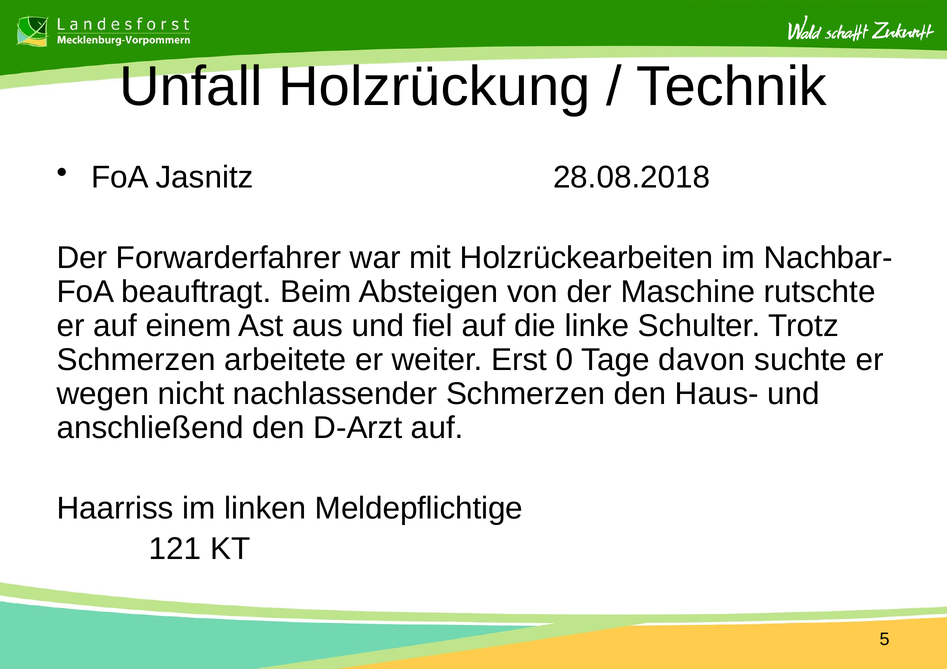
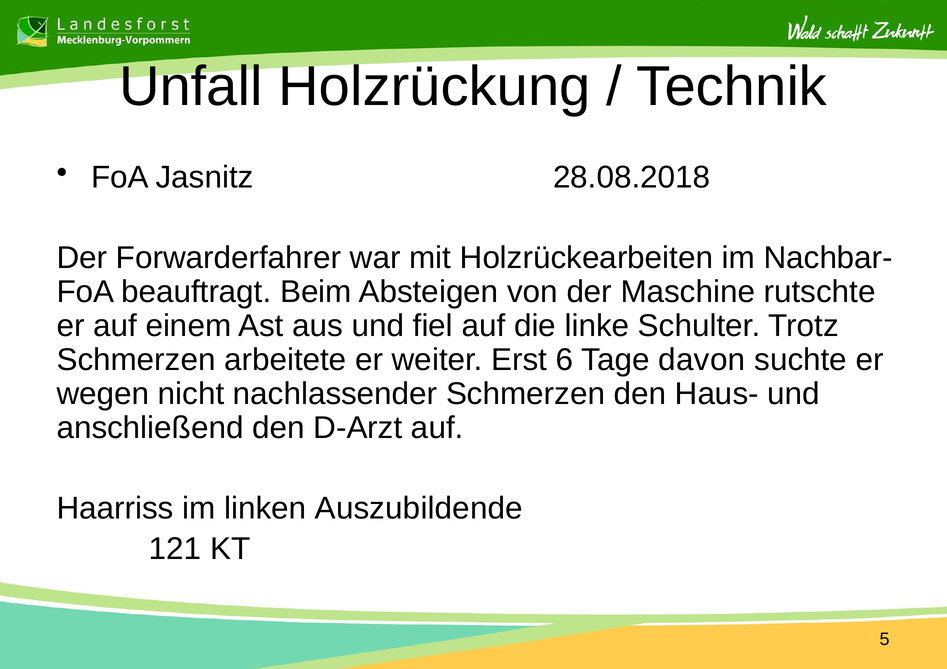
0: 0 -> 6 (565, 360)
Meldepflichtige: Meldepflichtige -> Auszubildende (419, 509)
